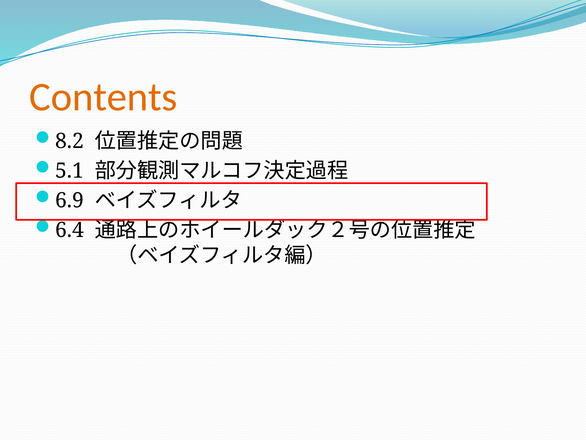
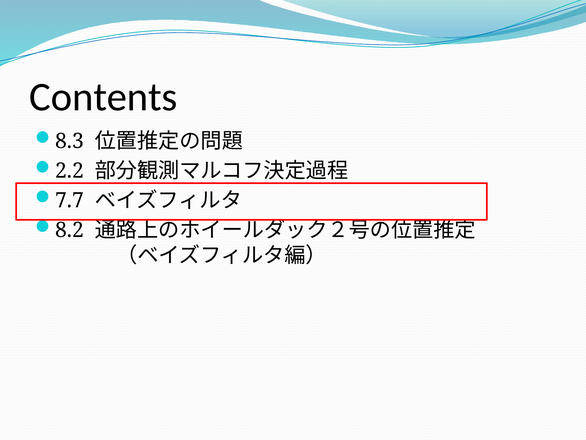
Contents colour: orange -> black (103, 97)
8.2: 8.2 -> 8.3 (70, 141)
5.1: 5.1 -> 2.2 (70, 171)
6.9: 6.9 -> 7.7 (70, 200)
6.4: 6.4 -> 8.2 (70, 230)
